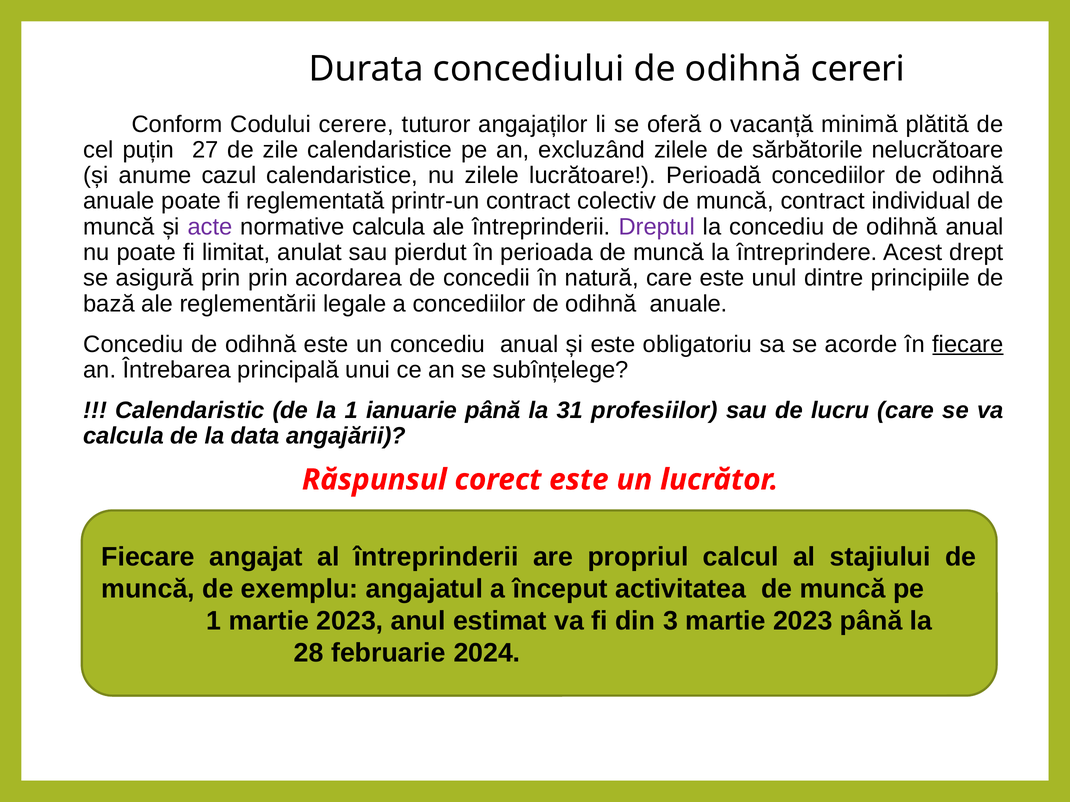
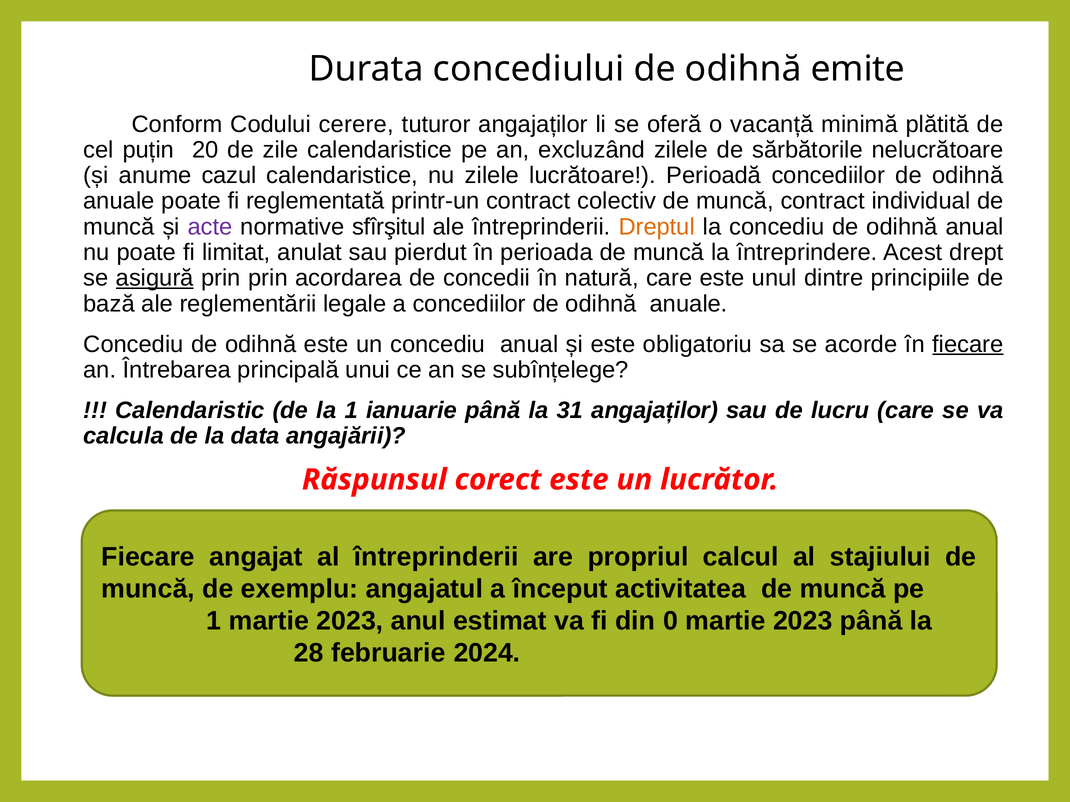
cereri: cereri -> emite (858, 69)
27: 27 -> 20 (205, 150)
normative calcula: calcula -> sfîrşitul (389, 227)
Dreptul colour: purple -> orange (657, 227)
asigură underline: none -> present (155, 278)
31 profesiilor: profesiilor -> angajaților (655, 411)
3: 3 -> 0 (671, 621)
